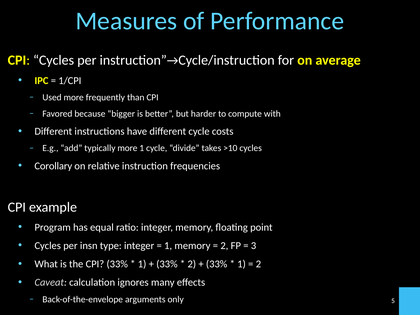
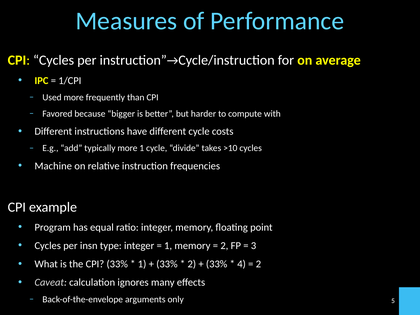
Corollary: Corollary -> Machine (53, 166)
1: 1 -> 4 (242, 264)
